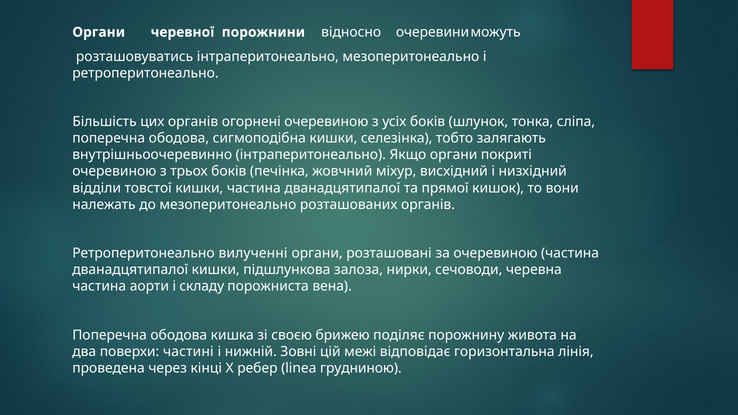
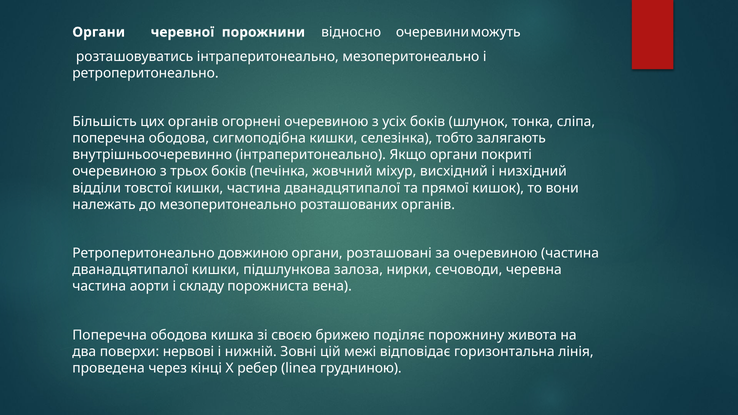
вилученні: вилученні -> довжиною (253, 253)
частині: частині -> нервові (188, 352)
